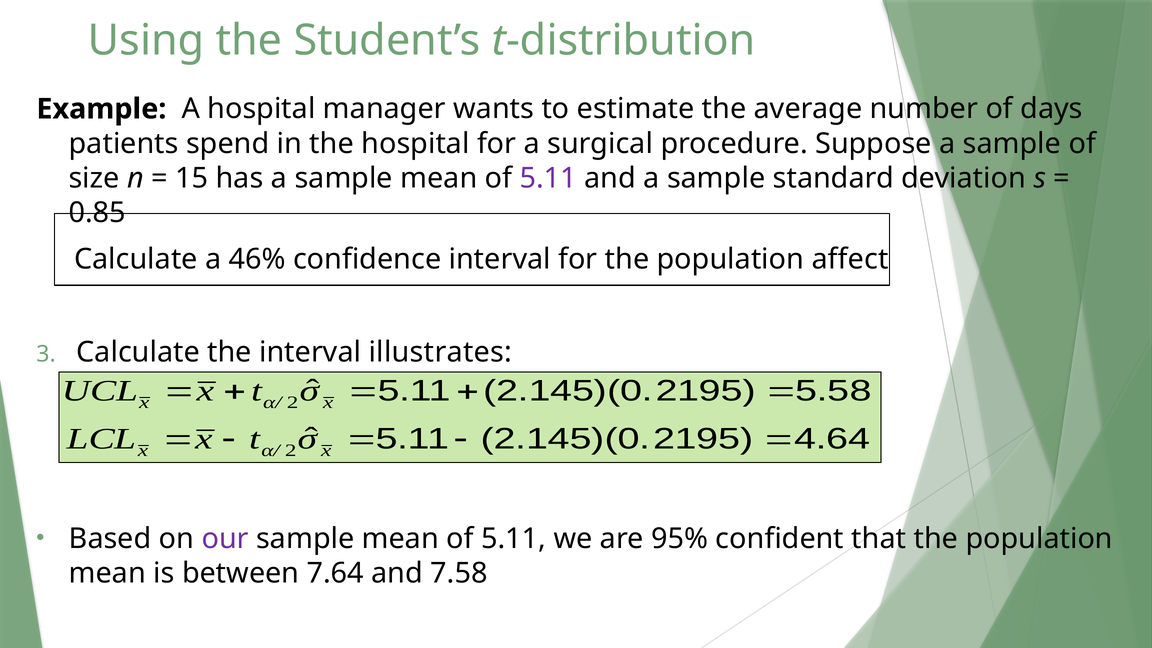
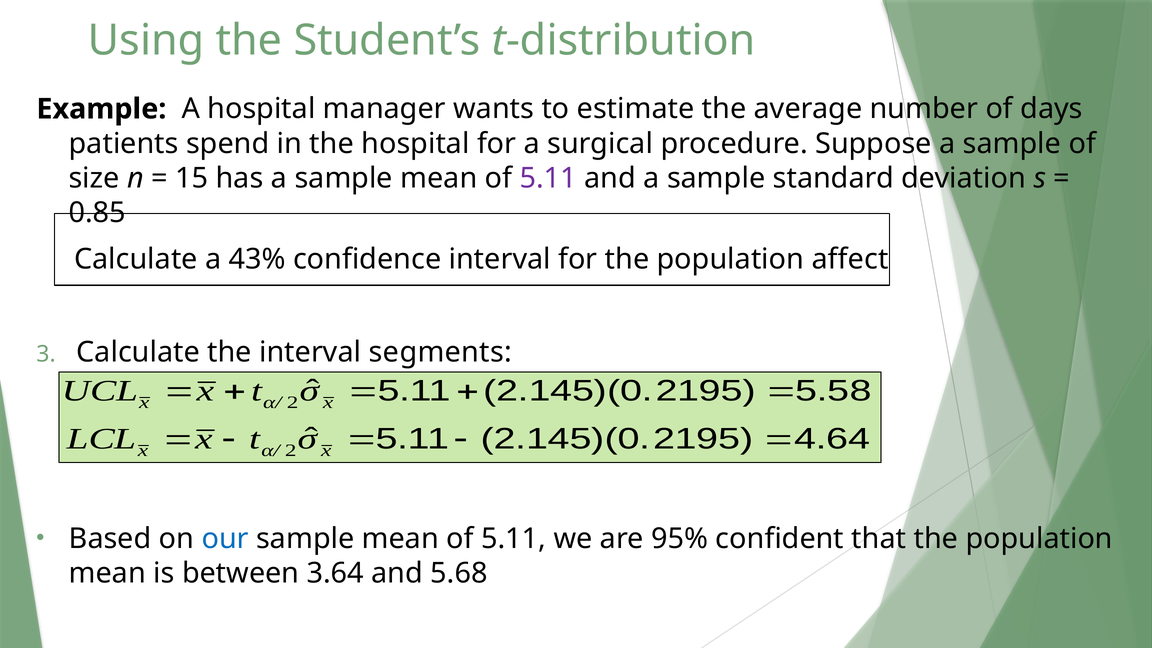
46%: 46% -> 43% (257, 259)
illustrates: illustrates -> segments (440, 352)
our colour: purple -> blue (225, 539)
7.64: 7.64 -> 3.64 (335, 573)
7.58: 7.58 -> 5.68 (459, 573)
